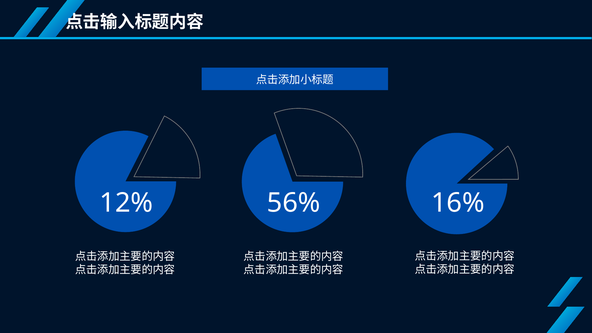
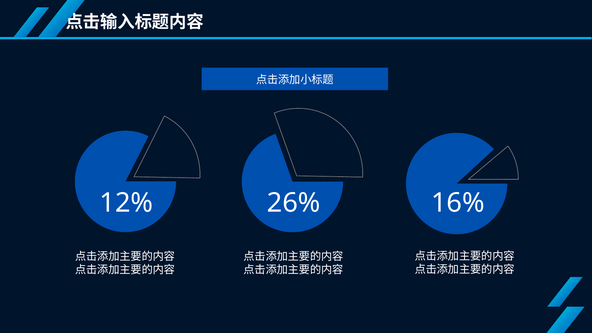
56%: 56% -> 26% (294, 203)
